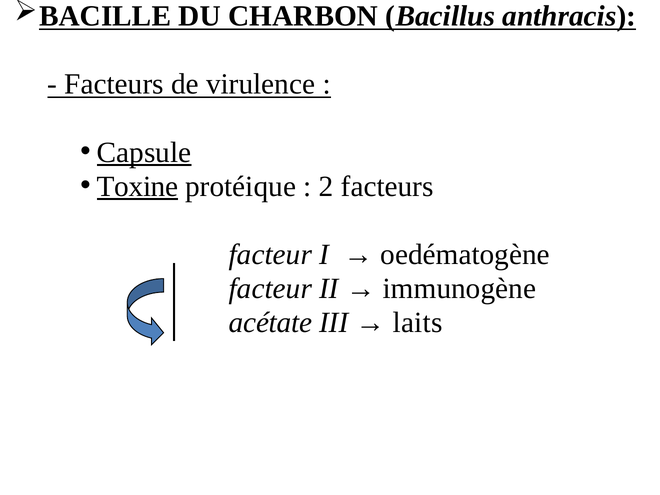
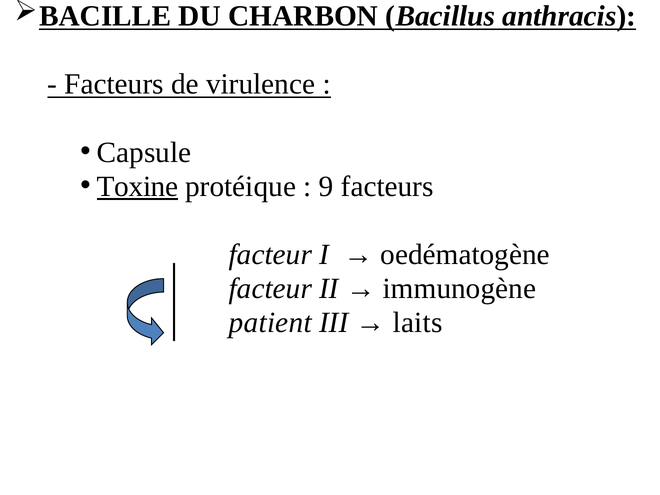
Capsule underline: present -> none (144, 152)
2: 2 -> 9 (326, 186)
acétate: acétate -> patient (270, 323)
